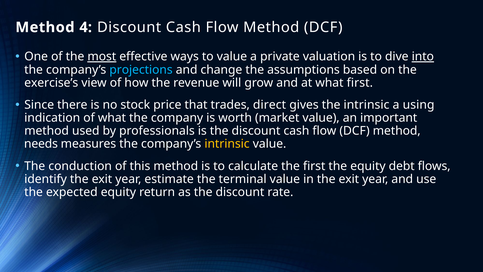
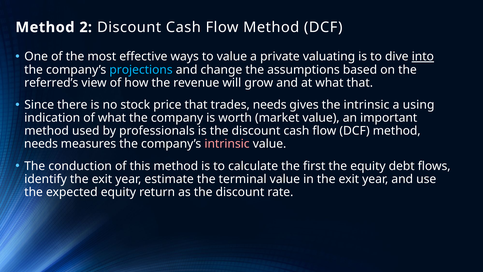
4: 4 -> 2 (86, 27)
most underline: present -> none (102, 57)
valuation: valuation -> valuating (329, 57)
exercise’s: exercise’s -> referred’s (51, 83)
what first: first -> that (360, 83)
trades direct: direct -> needs (270, 105)
intrinsic colour: yellow -> pink (227, 144)
